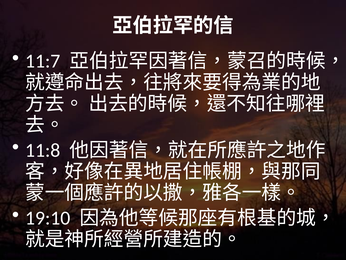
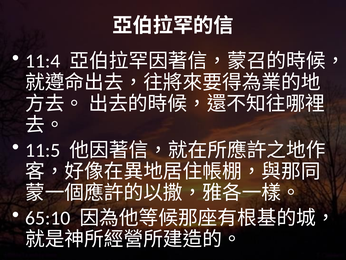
11:7: 11:7 -> 11:4 (43, 61)
11:8: 11:8 -> 11:5 (43, 150)
19:10: 19:10 -> 65:10 (48, 218)
